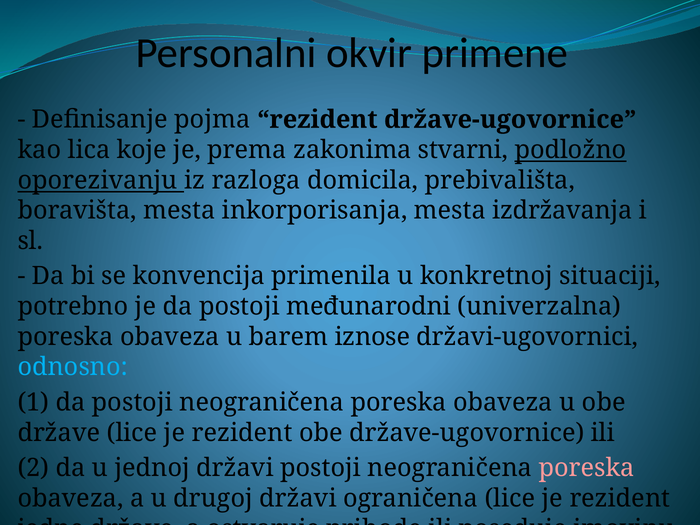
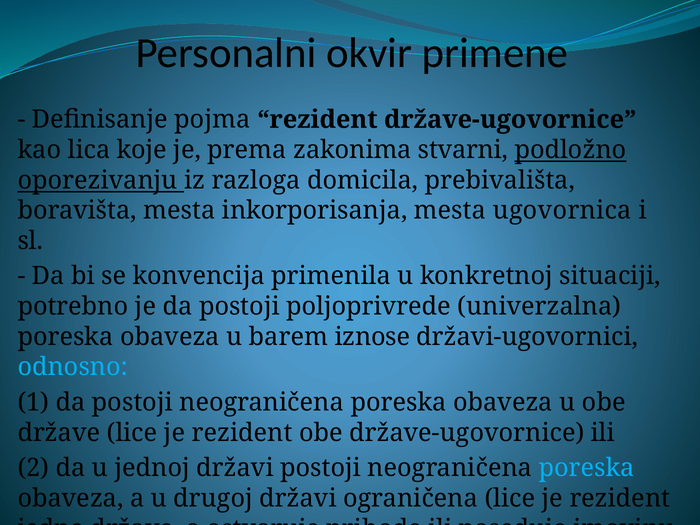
izdržavanja: izdržavanja -> ugovornica (562, 210)
međunarodni: međunarodni -> poljoprivrede (369, 306)
poreska colour: pink -> light blue (587, 468)
